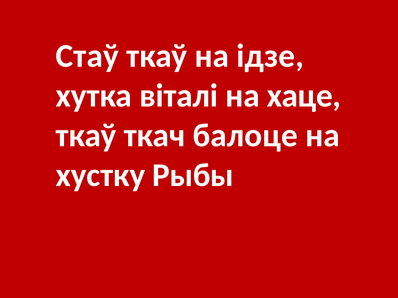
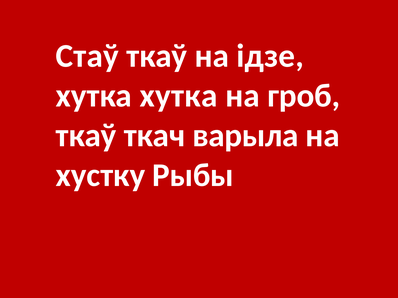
хутка віталі: віталі -> хутка (178, 96)
хаце: хаце -> гроб (304, 96)
балоце: балоце -> варыла (245, 136)
